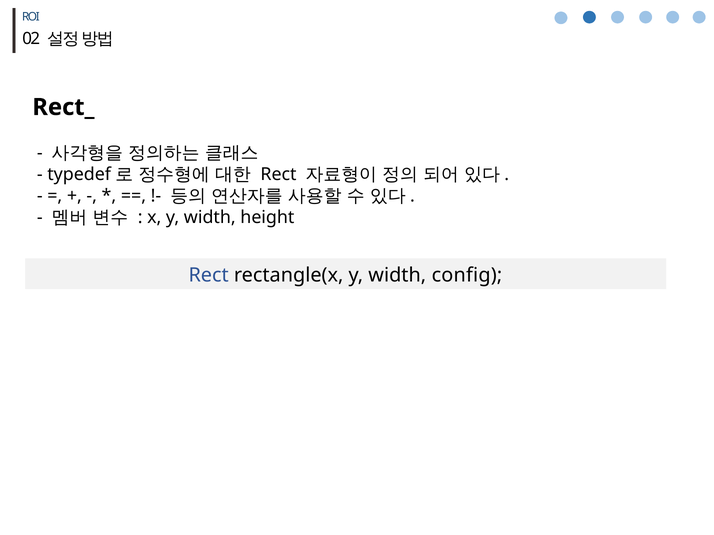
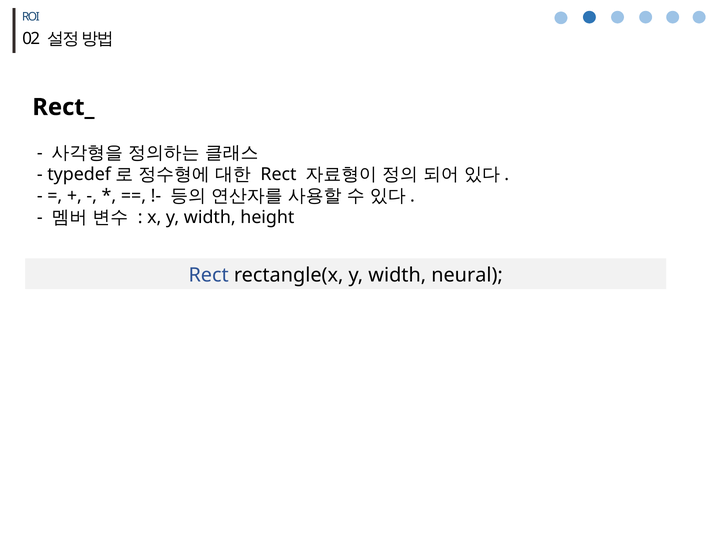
config: config -> neural (467, 275)
